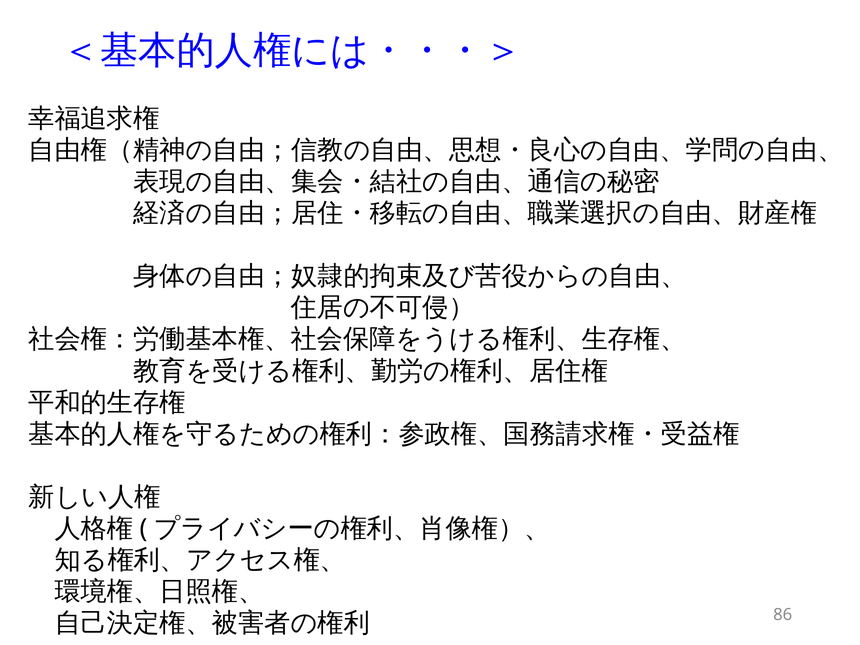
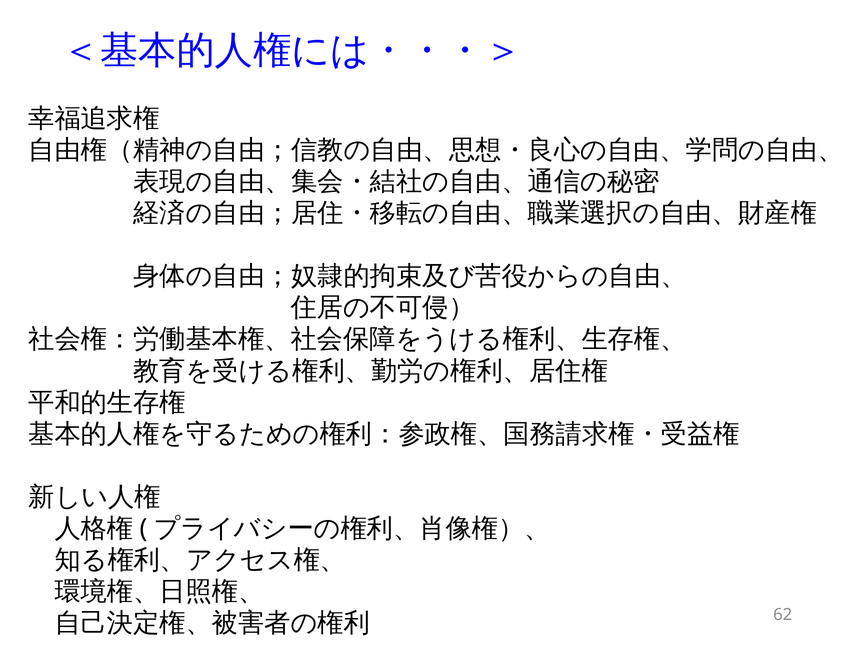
86: 86 -> 62 (783, 615)
